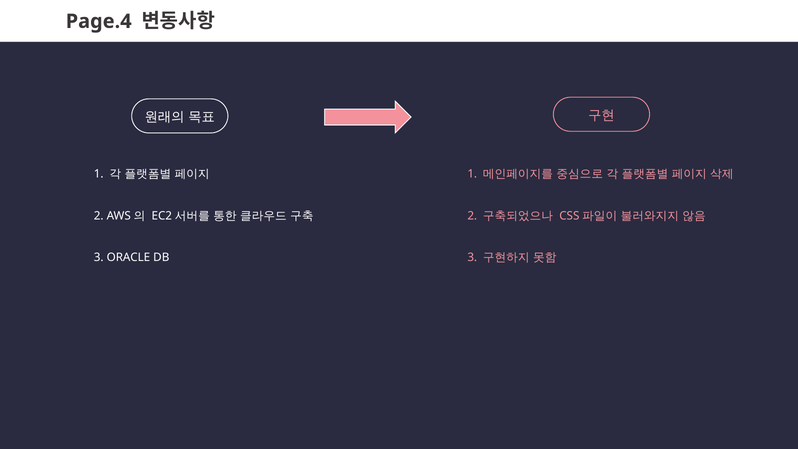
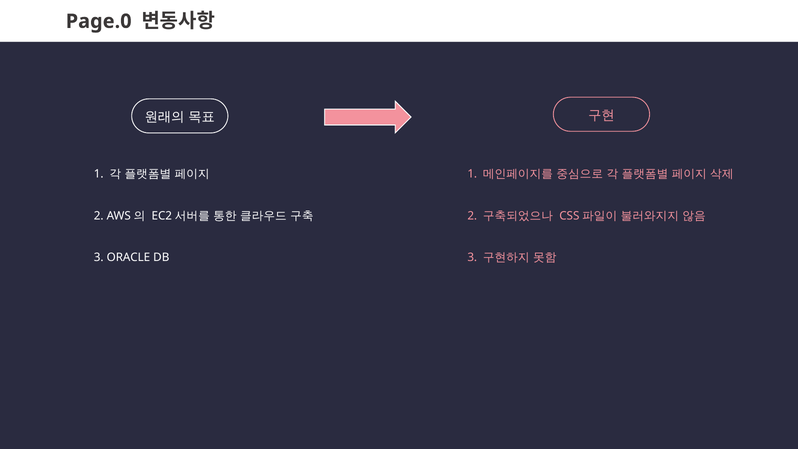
Page.4: Page.4 -> Page.0 (99, 21)
